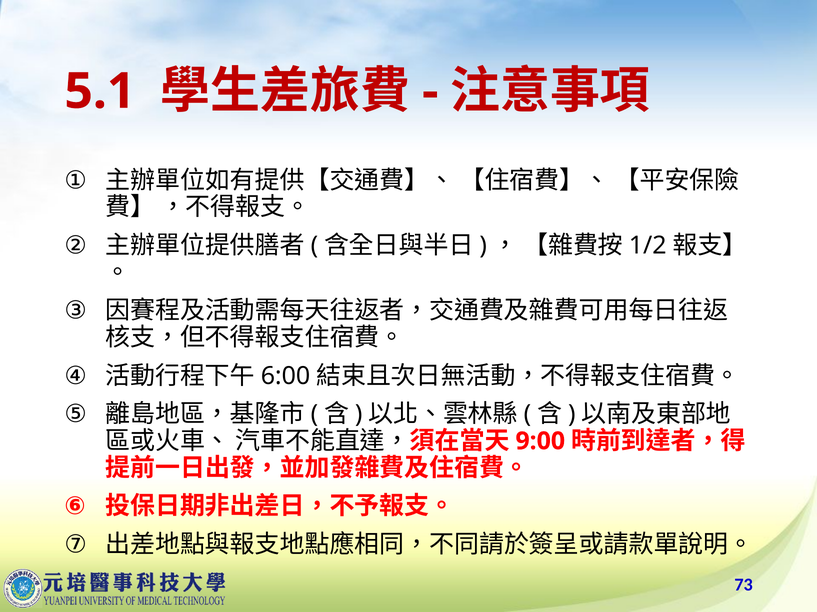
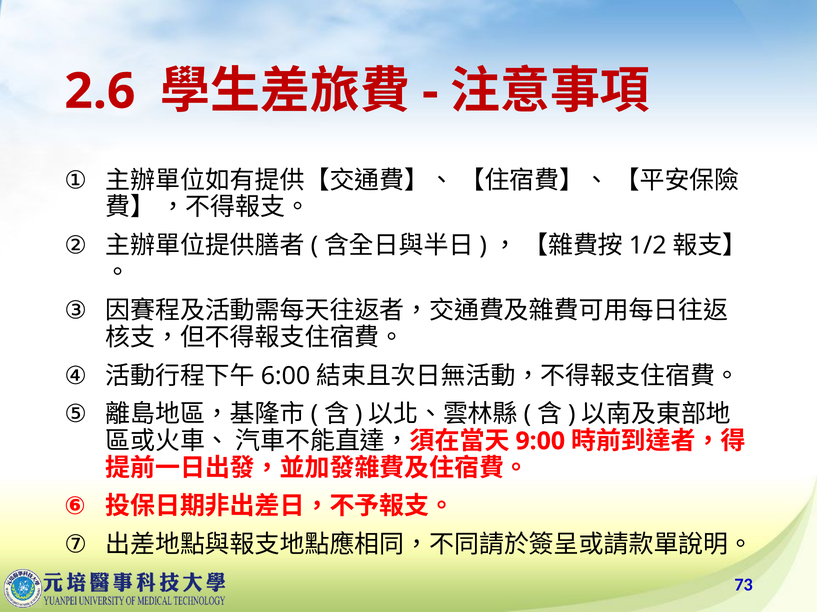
5.1: 5.1 -> 2.6 (100, 92)
